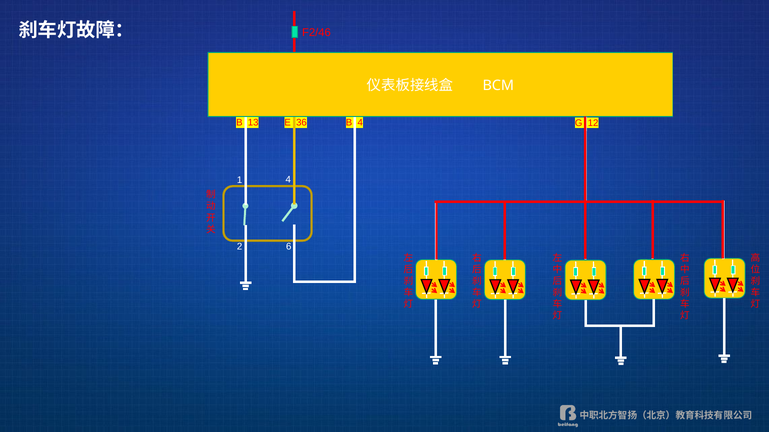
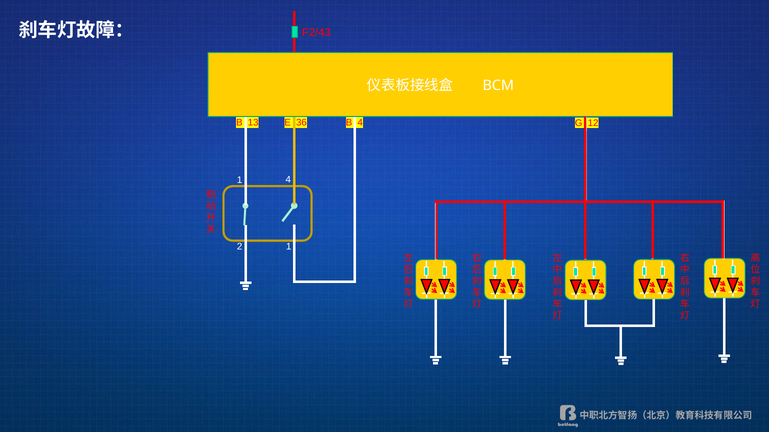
F2/46: F2/46 -> F2/43 (316, 33)
2 6: 6 -> 1 (289, 247)
